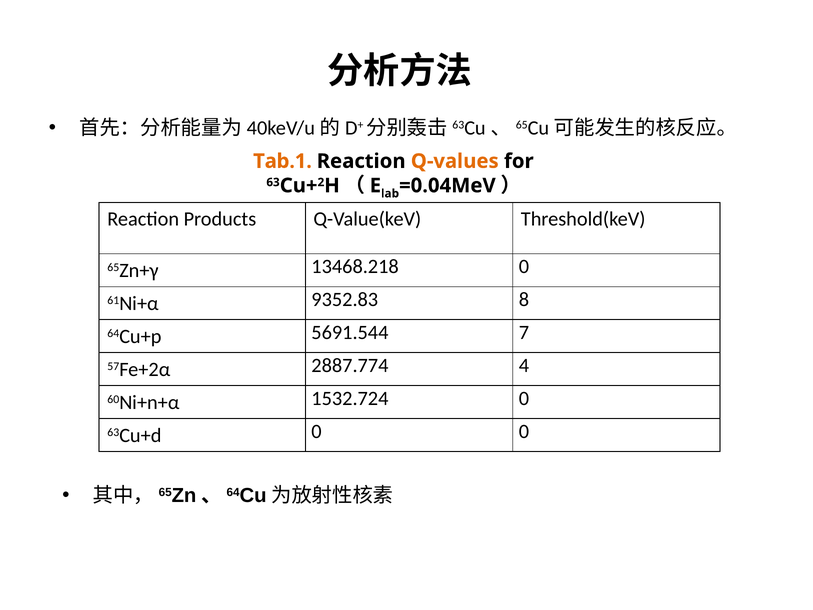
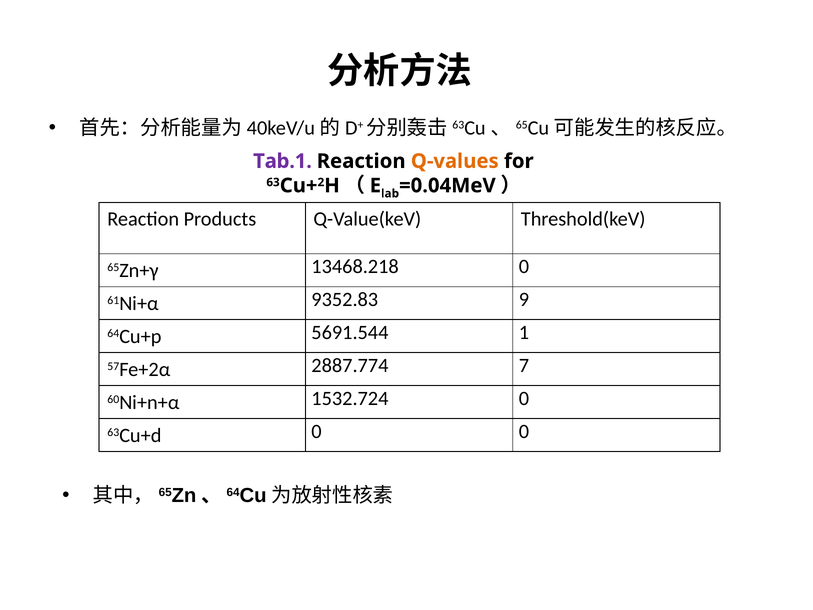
Tab.1 colour: orange -> purple (283, 161)
8: 8 -> 9 (524, 299)
7: 7 -> 1 (524, 332)
4: 4 -> 7 (524, 365)
